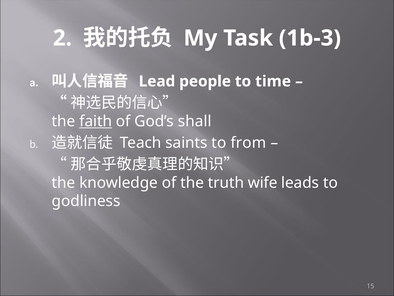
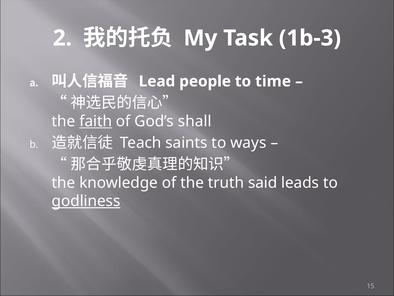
from: from -> ways (248, 143)
wife: wife -> said (263, 182)
godliness underline: none -> present (86, 201)
